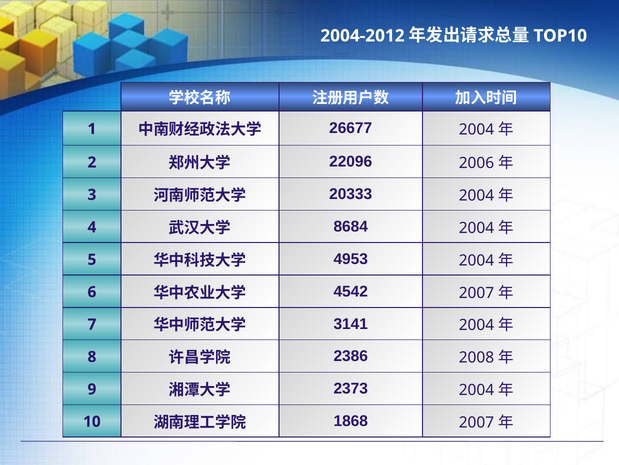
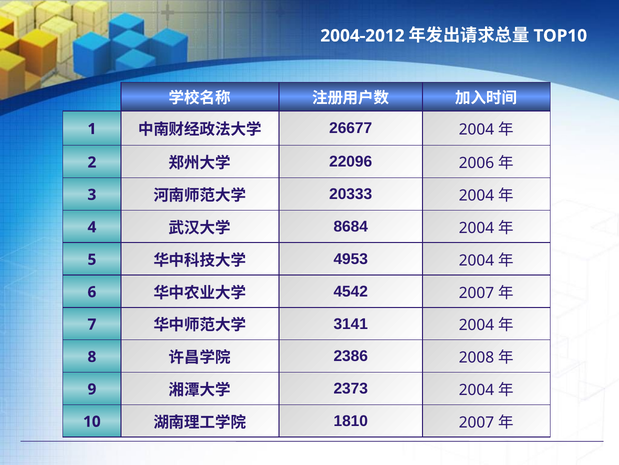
1868: 1868 -> 1810 (351, 420)
